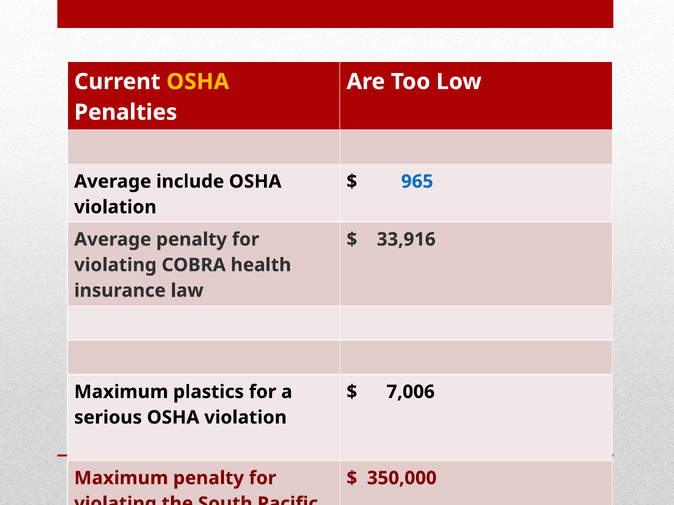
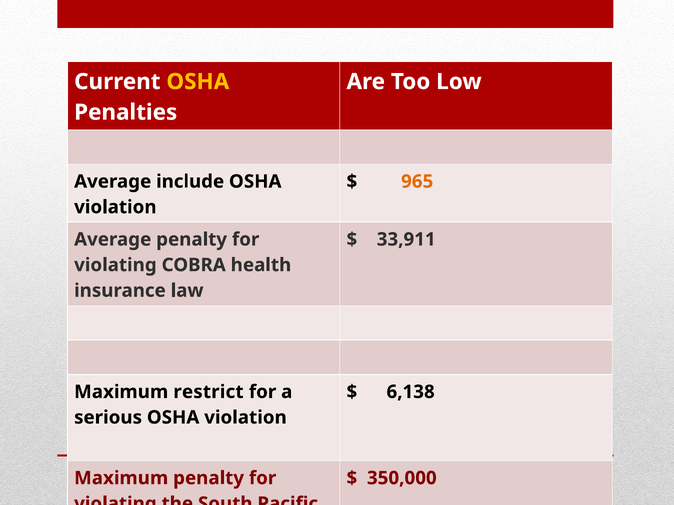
965 colour: blue -> orange (417, 182)
33,916: 33,916 -> 33,911 (406, 240)
plastics: plastics -> restrict (208, 392)
7,006: 7,006 -> 6,138 (411, 392)
